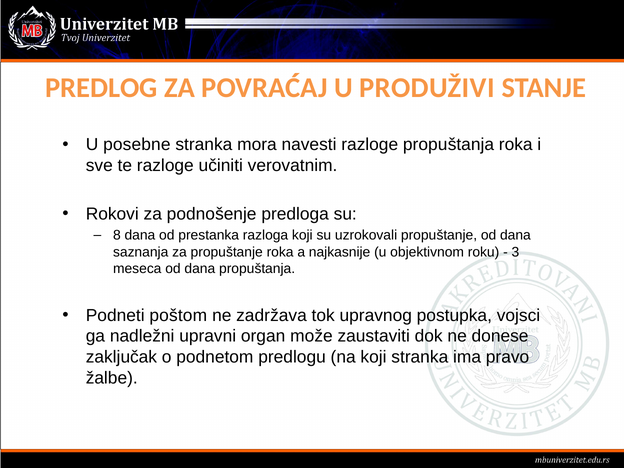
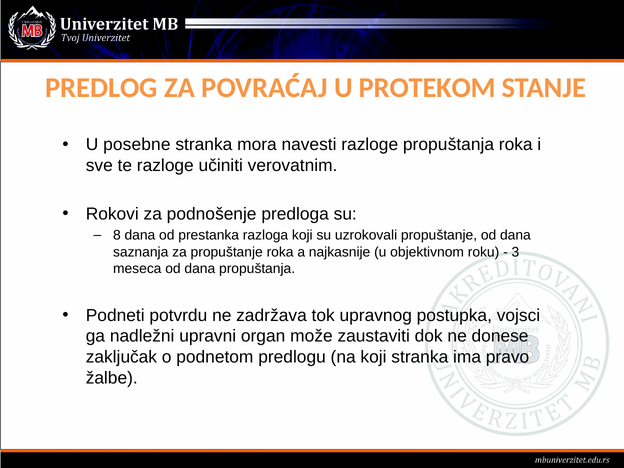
PRODUŽIVI: PRODUŽIVI -> PROTEKOM (427, 88)
poštom: poštom -> potvrdu (178, 315)
